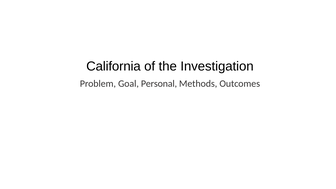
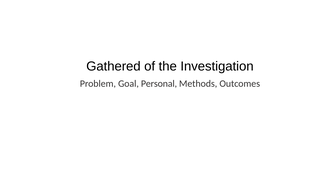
California: California -> Gathered (113, 66)
